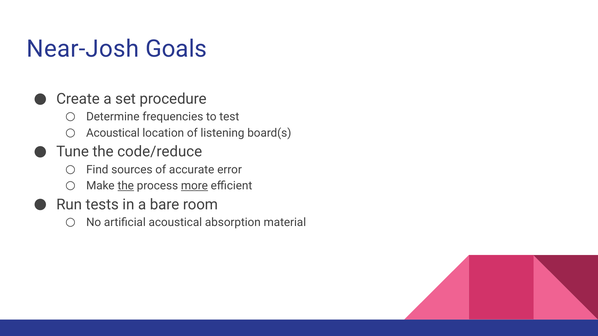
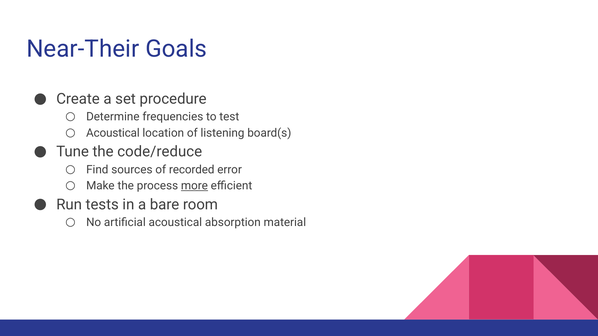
Near-Josh: Near-Josh -> Near-Their (83, 49)
accurate: accurate -> recorded (192, 170)
the underline: present -> none (126, 186)
